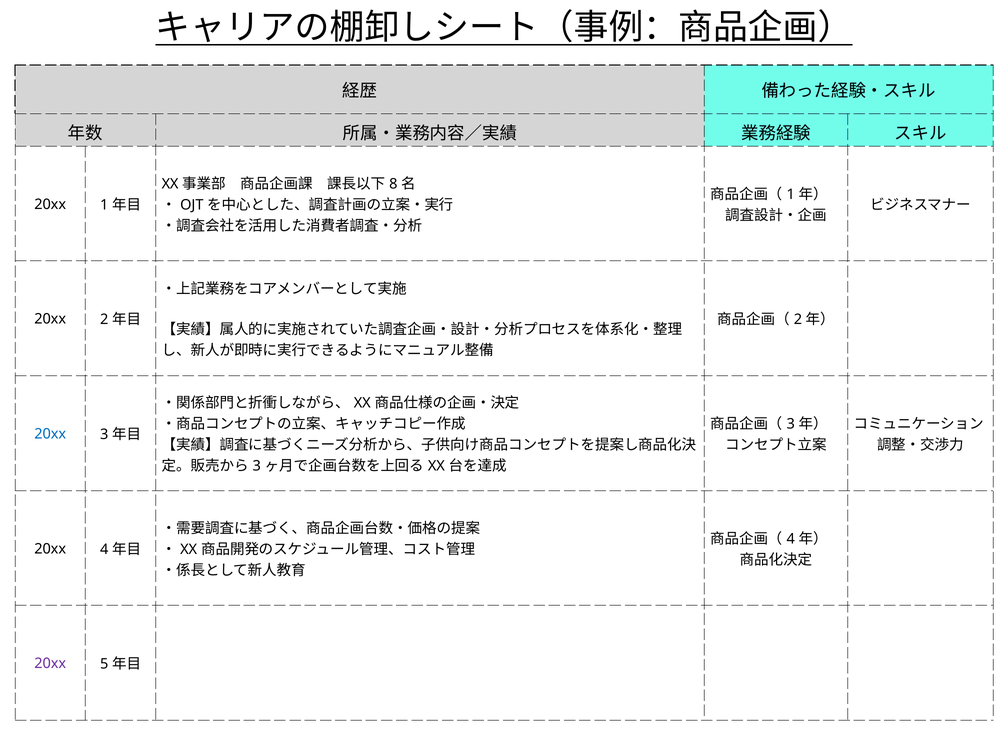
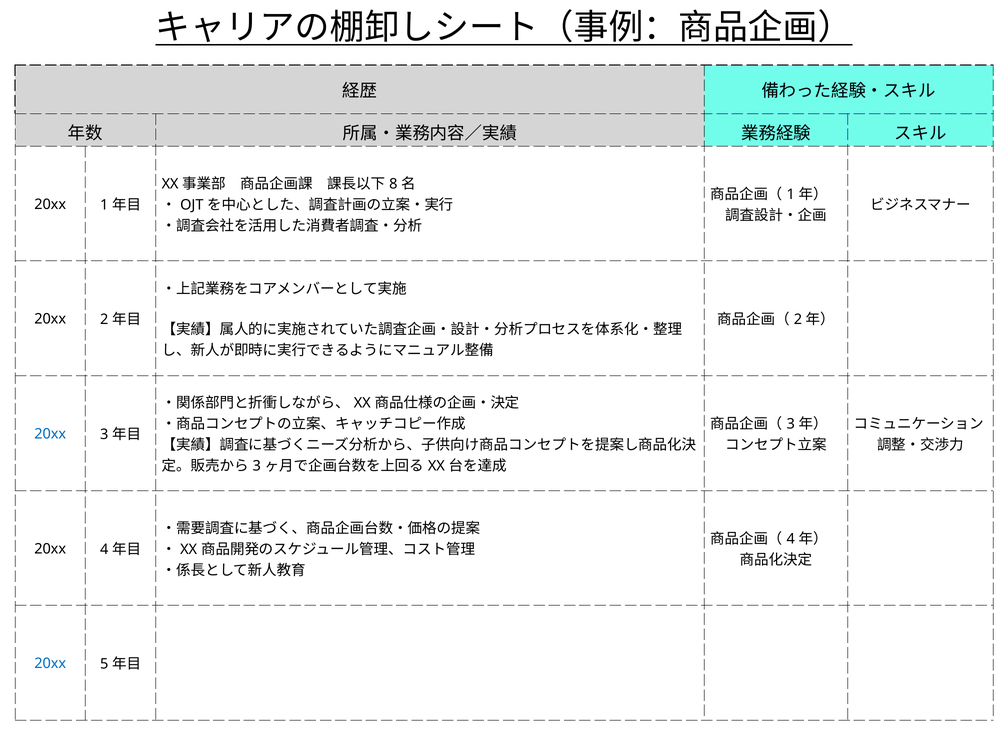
20xx colour: purple -> blue (50, 664)
